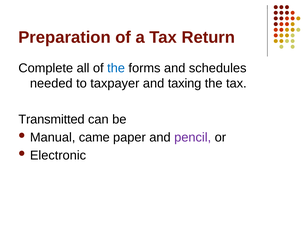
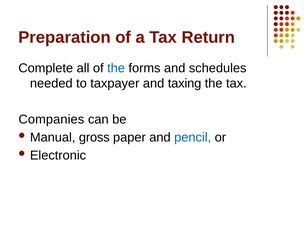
Transmitted: Transmitted -> Companies (51, 119)
came: came -> gross (94, 137)
pencil colour: purple -> blue (193, 137)
